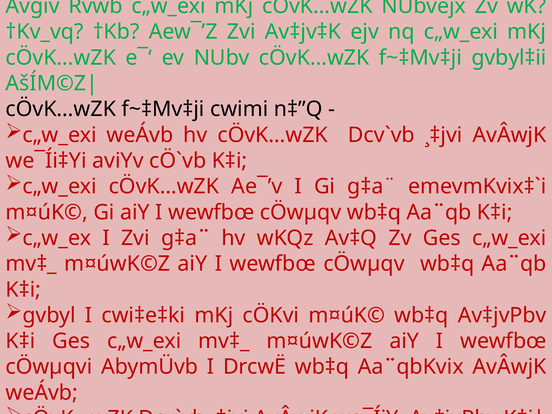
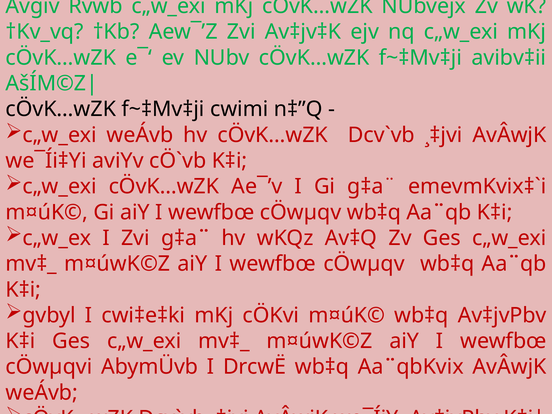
gvbyl‡ii: gvbyl‡ii -> avibv‡ii (509, 58)
